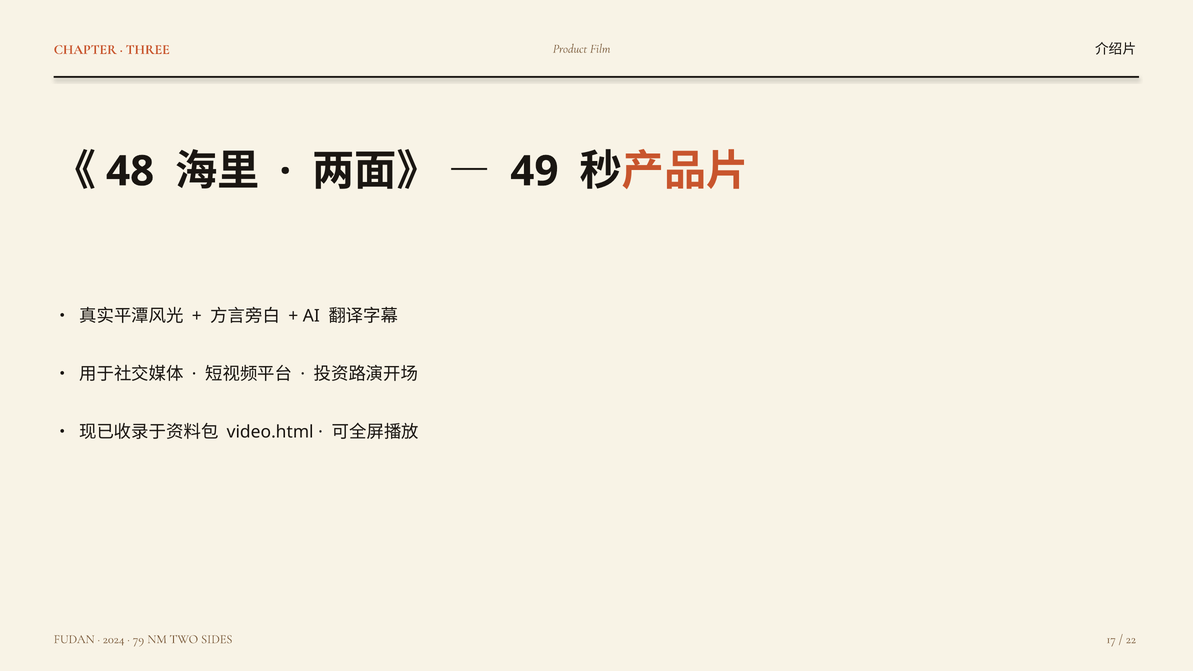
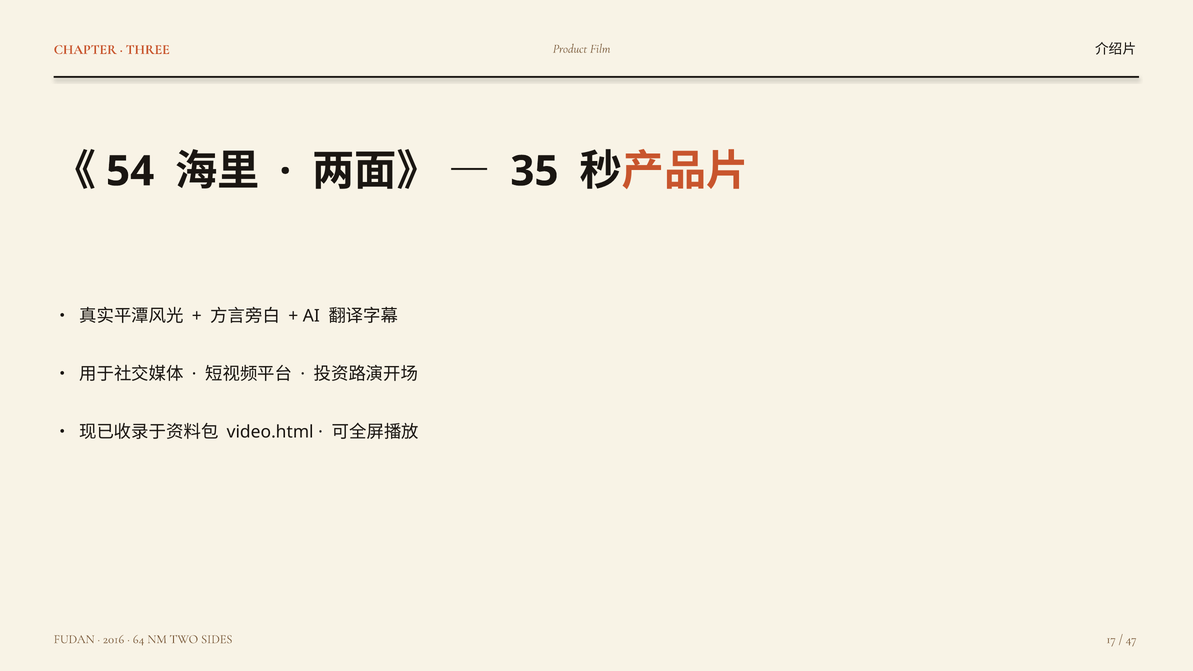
48: 48 -> 54 (130, 171)
49: 49 -> 35 (534, 171)
2024: 2024 -> 2016 (114, 639)
79: 79 -> 64 (139, 639)
22: 22 -> 47 (1131, 639)
